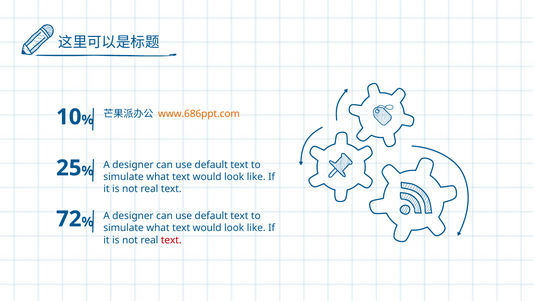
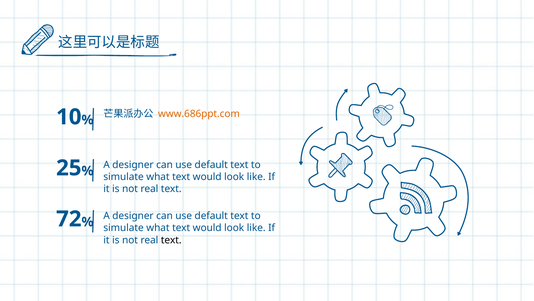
text colour: red -> black (171, 240)
